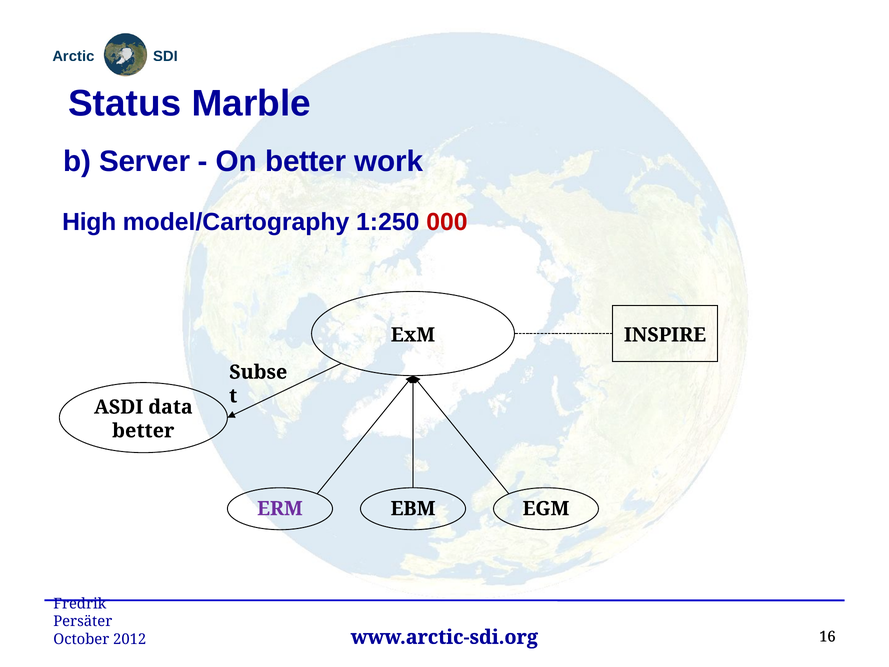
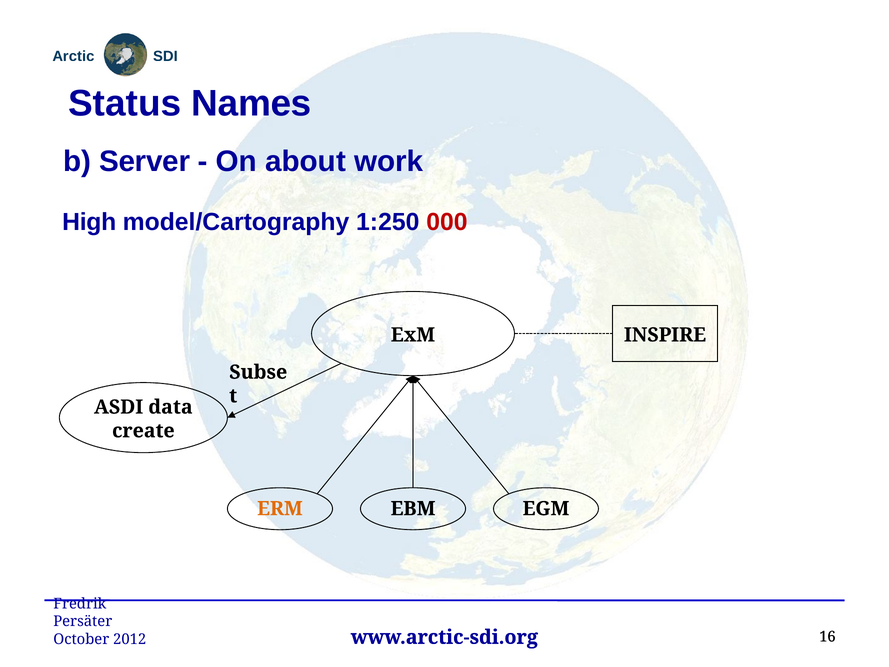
Marble: Marble -> Names (251, 104)
On better: better -> about (306, 162)
better: better -> create (143, 431)
ERM colour: purple -> orange (280, 509)
